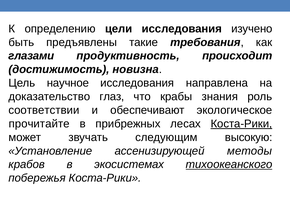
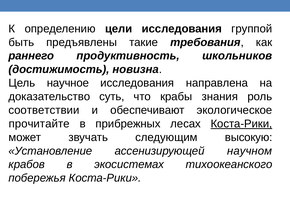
изучено: изучено -> группой (252, 29)
глазами: глазами -> раннего (31, 56)
происходит: происходит -> школьников (237, 56)
глаз: глаз -> суть (112, 96)
методы: методы -> научном (250, 151)
тихоокеанского underline: present -> none (229, 164)
